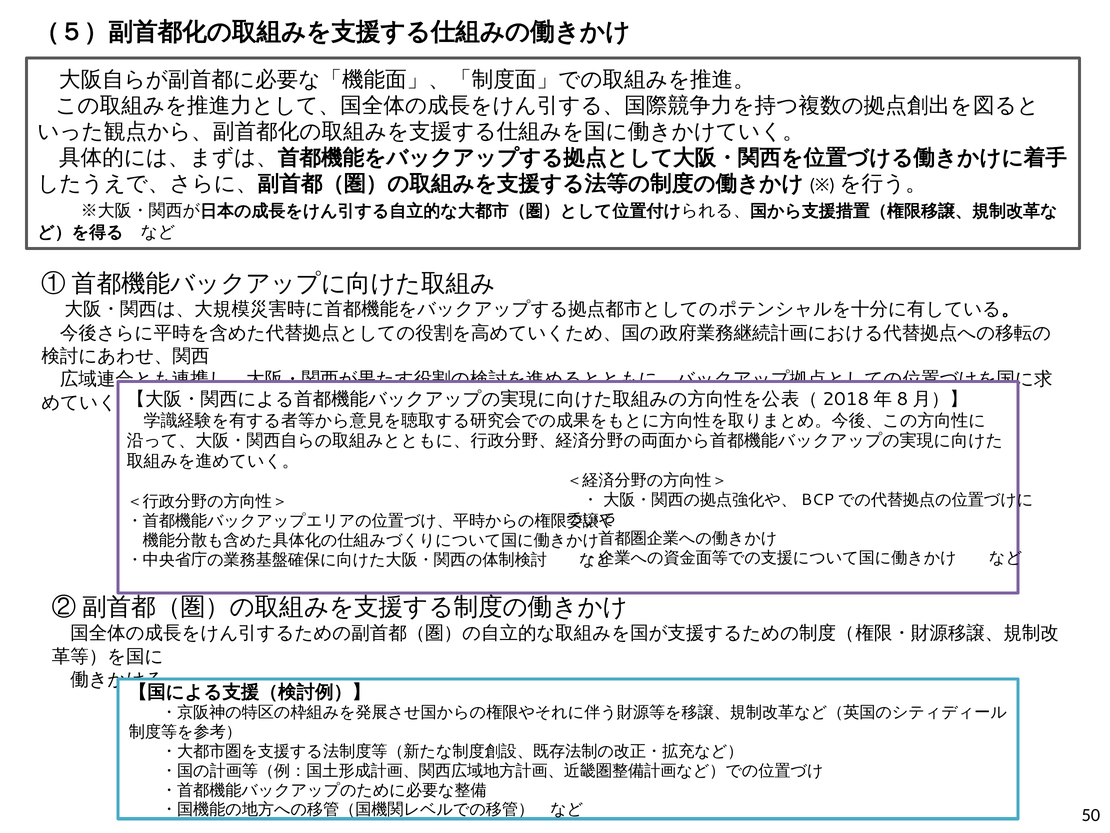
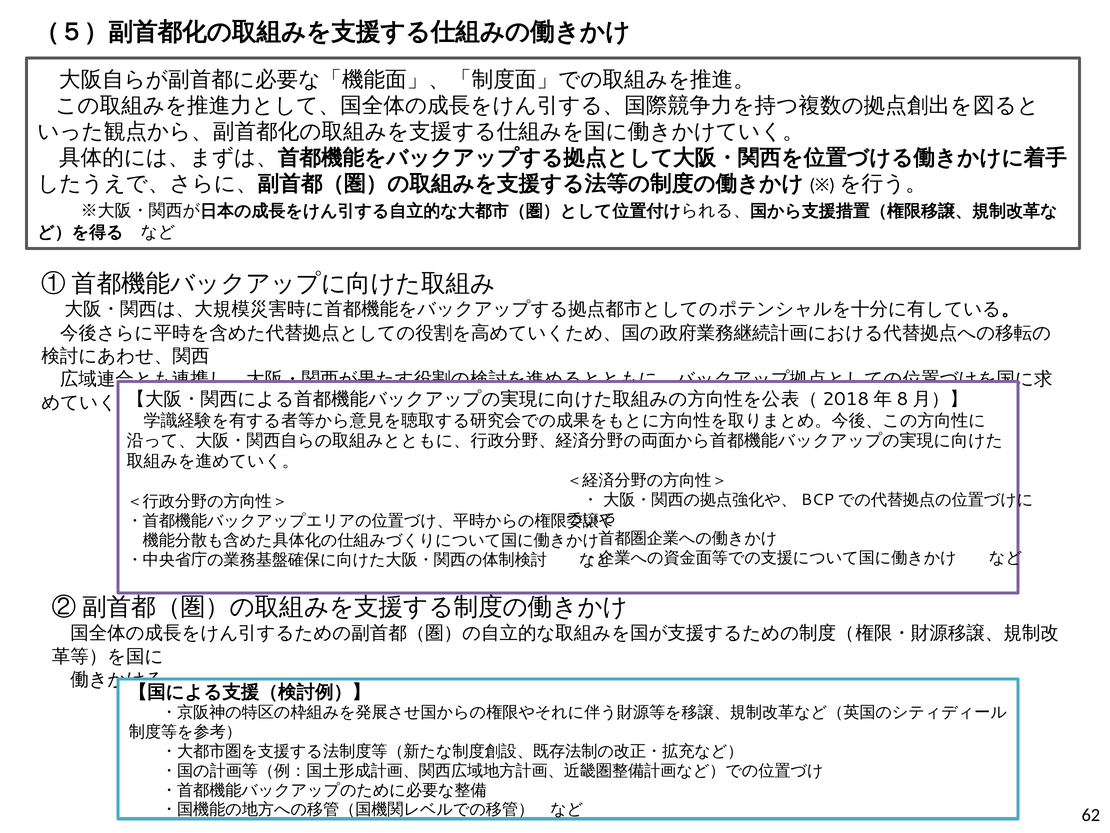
50: 50 -> 62 (1091, 815)
